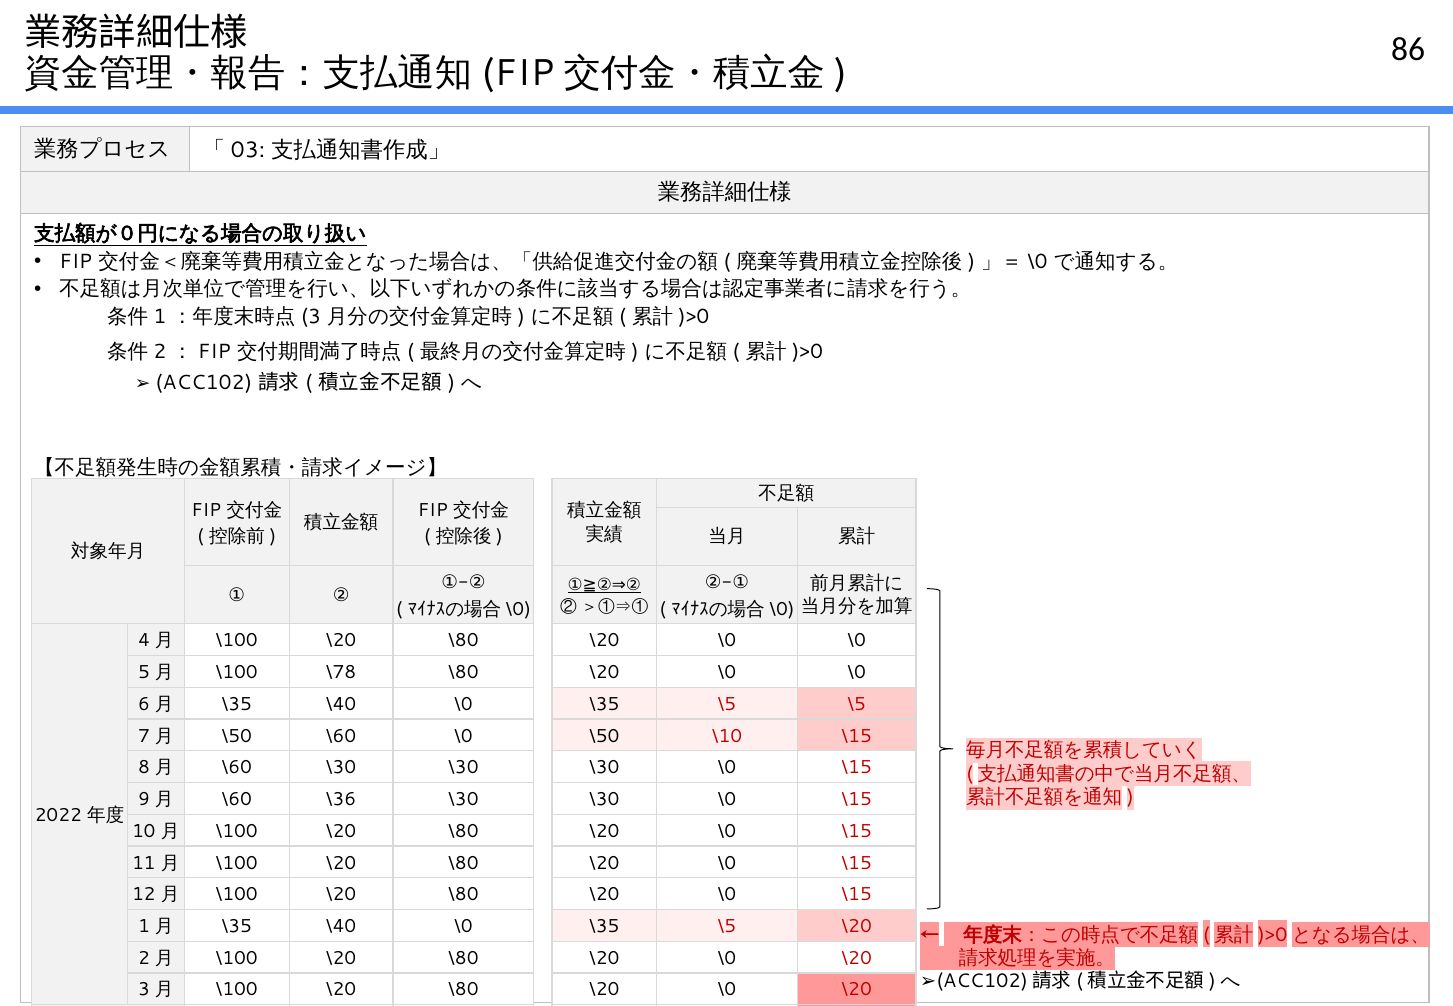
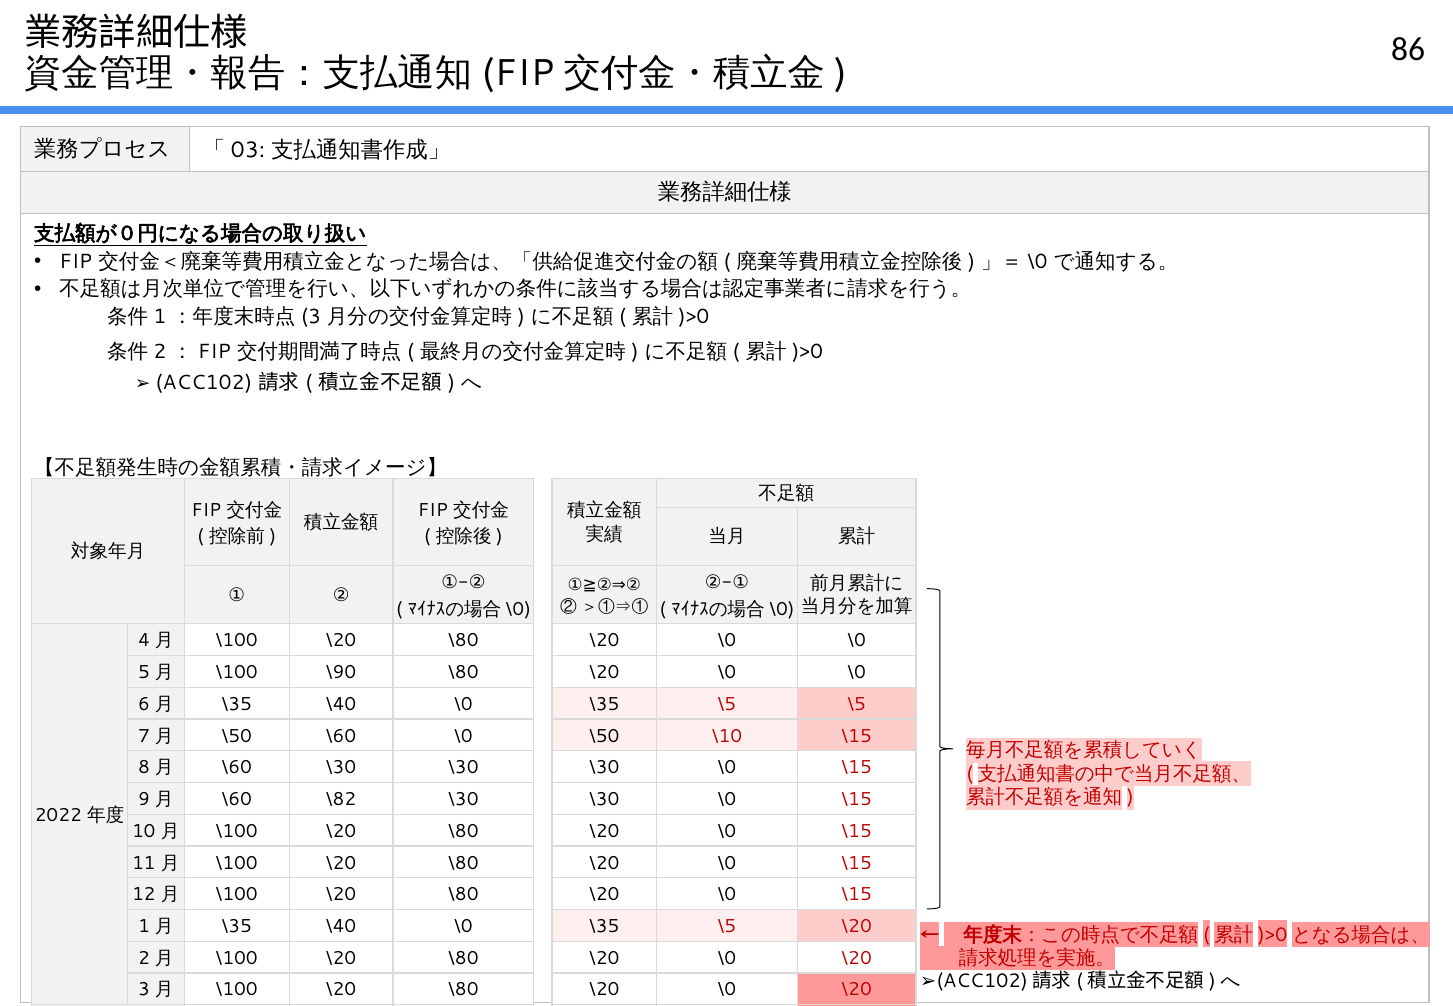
①≧②⇒② underline: present -> none (604, 585)
\78: \78 -> \90 (341, 672)
\36: \36 -> \82 (341, 799)
